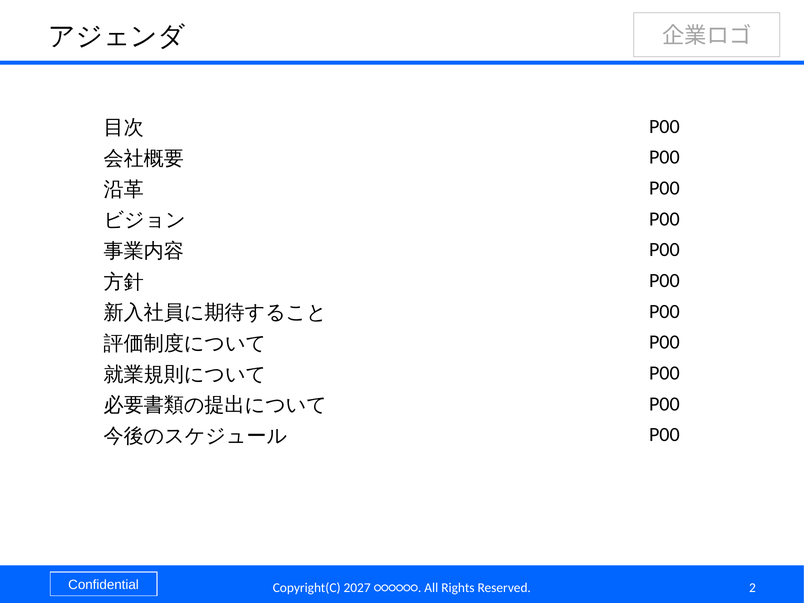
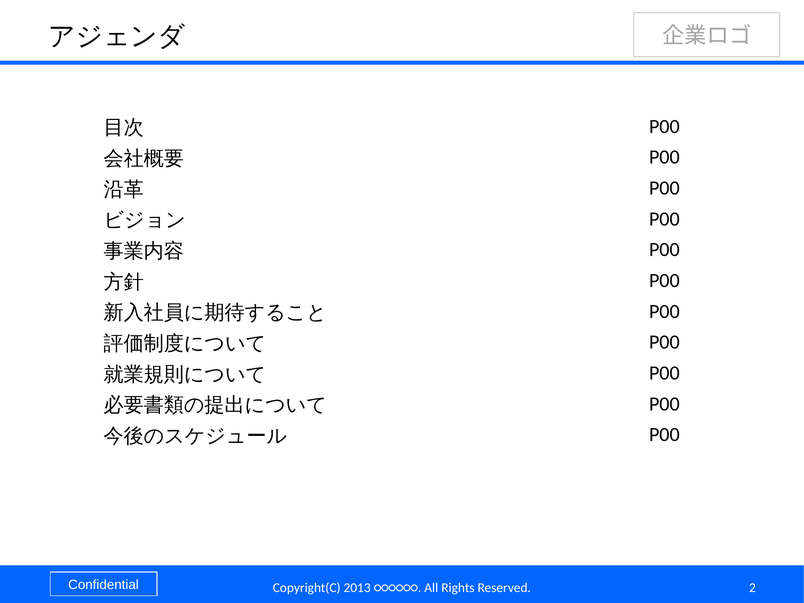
2027: 2027 -> 2013 (357, 588)
